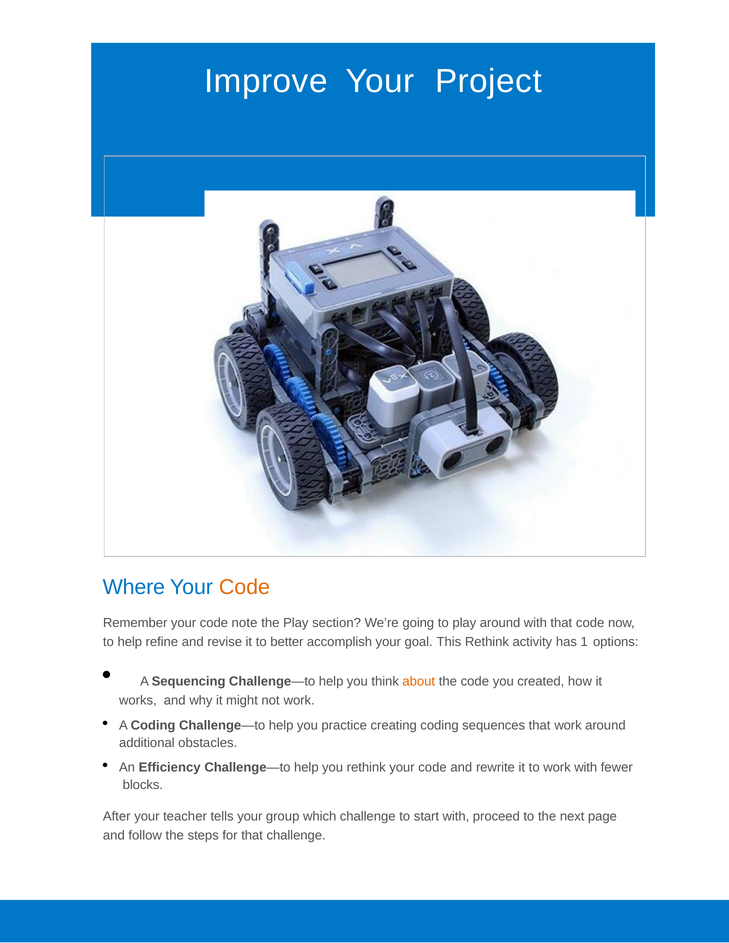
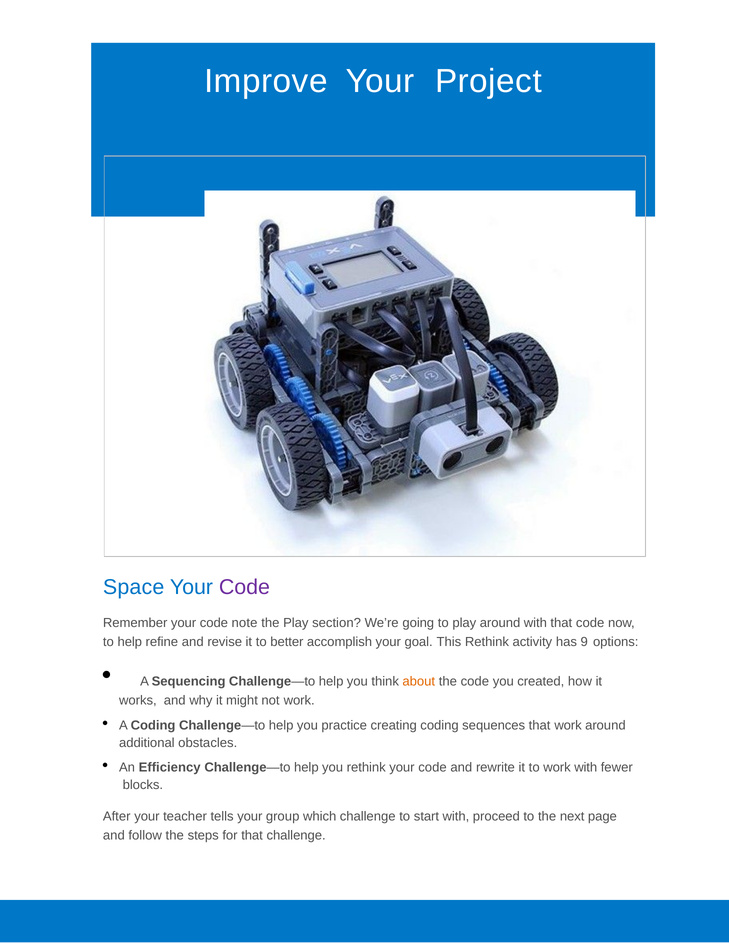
Where: Where -> Space (134, 587)
Code colour: orange -> purple (244, 587)
1: 1 -> 9 (584, 642)
